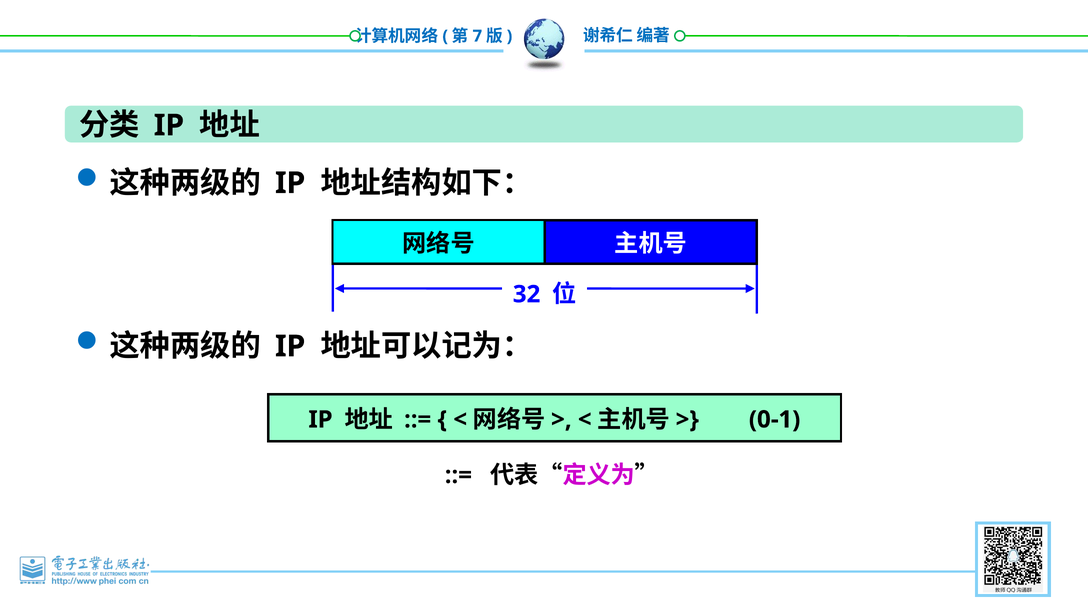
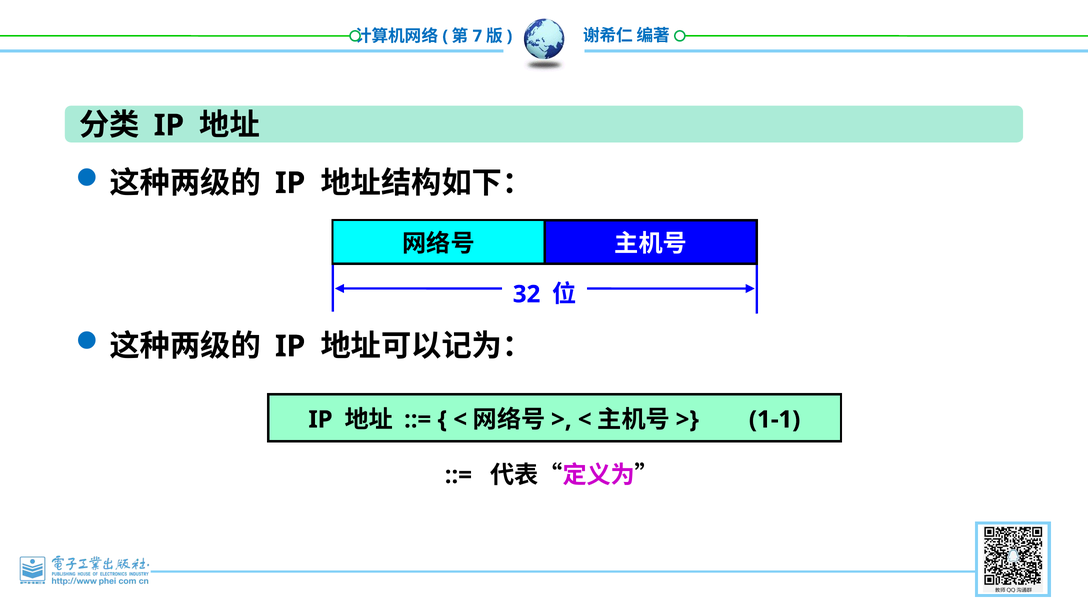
0-1: 0-1 -> 1-1 (775, 420)
